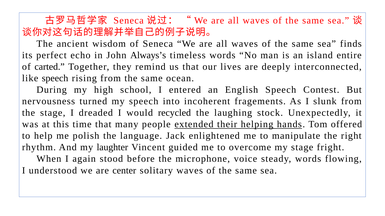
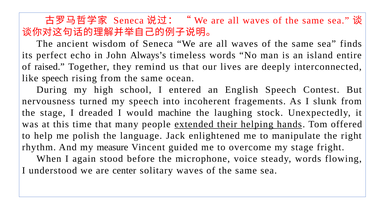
carted: carted -> raised (50, 67)
recycled: recycled -> machine (174, 113)
laughter: laughter -> measure (112, 148)
